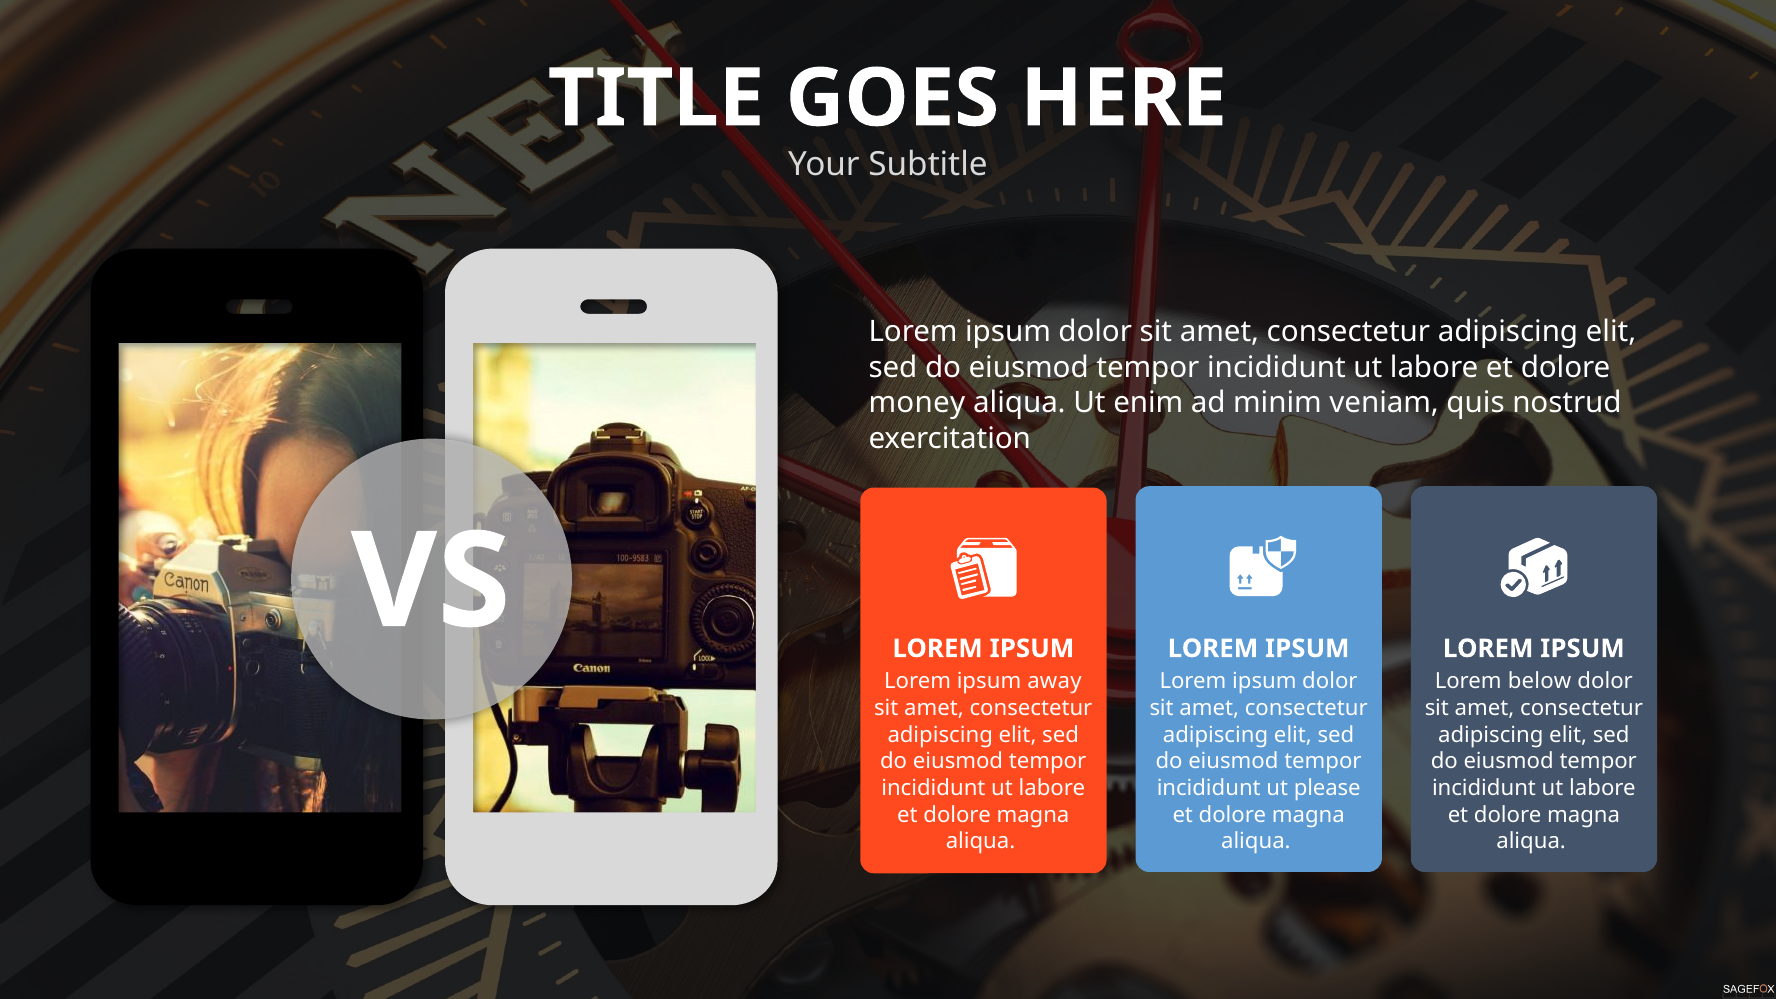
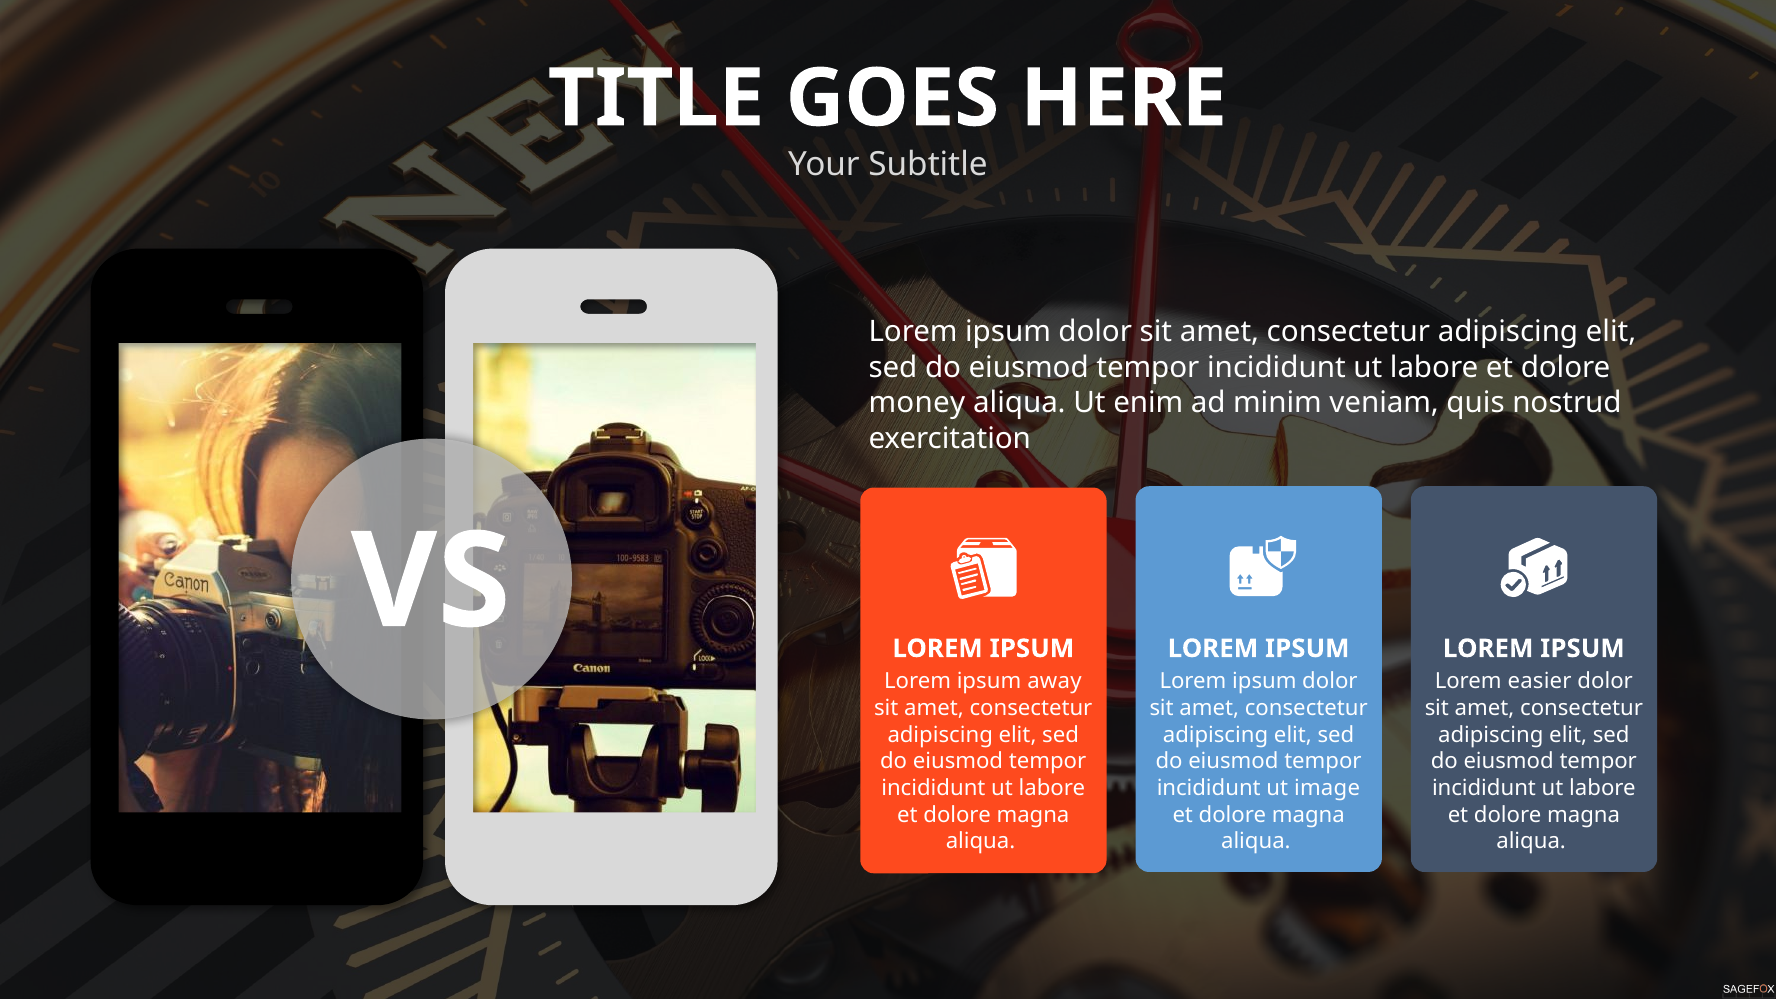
below: below -> easier (1540, 682)
please: please -> image (1327, 788)
